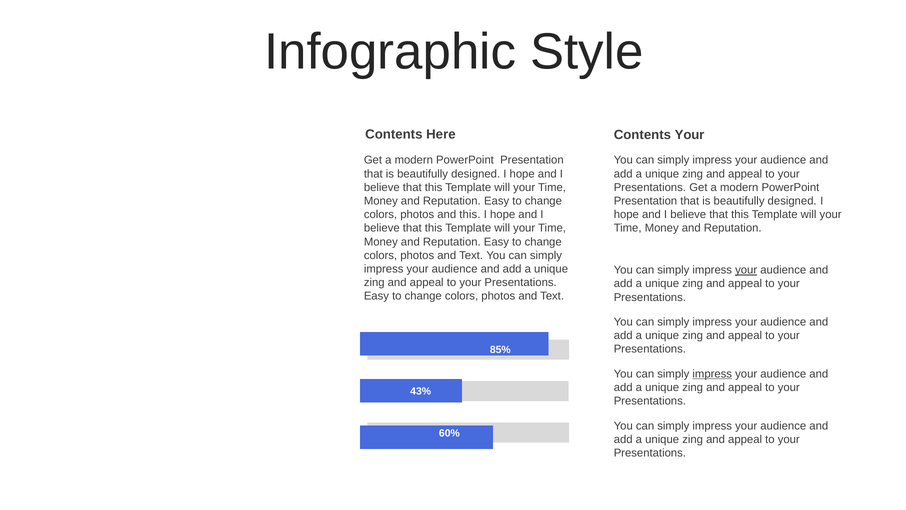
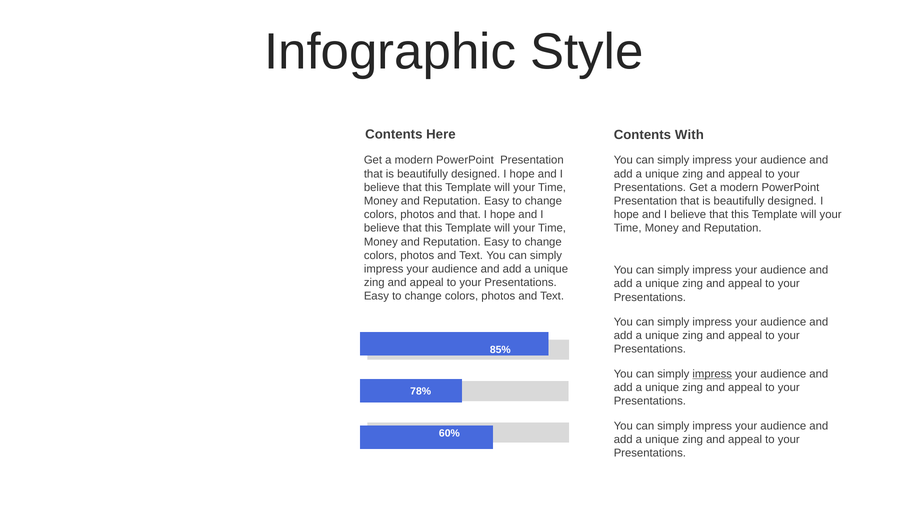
Contents Your: Your -> With (689, 135)
and this: this -> that (470, 214)
your underline: present -> none (746, 270)
43%: 43% -> 78% (421, 391)
